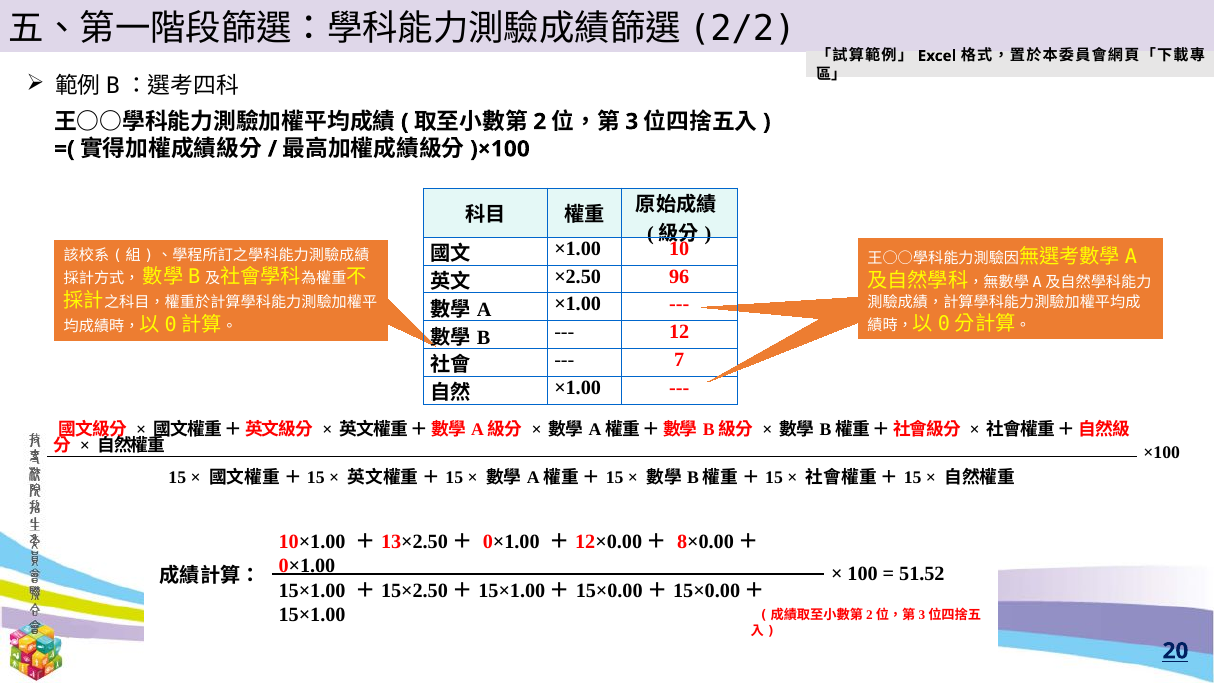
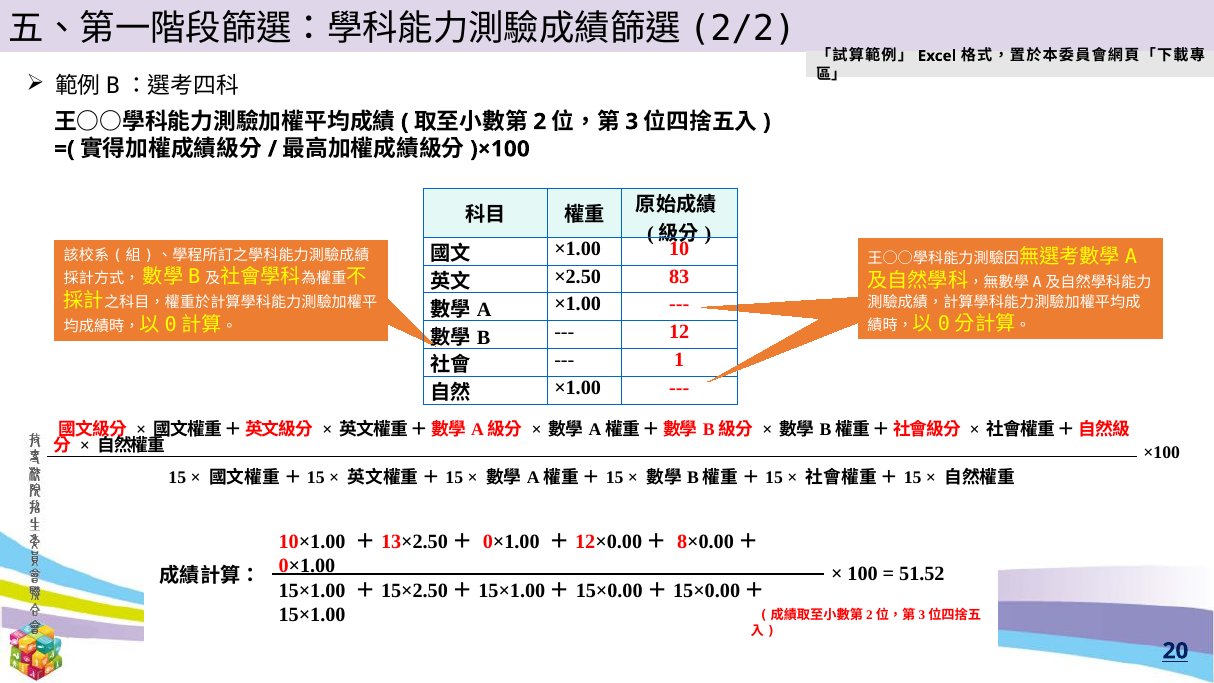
96: 96 -> 83 (679, 276)
7: 7 -> 1 (679, 360)
